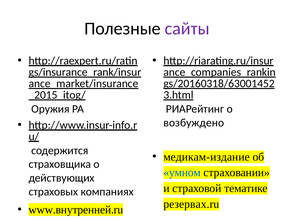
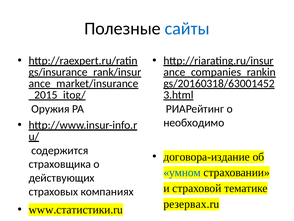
сайты colour: purple -> blue (187, 28)
возбуждено: возбуждено -> необходимо (194, 122)
медикам-издание: медикам-издание -> договора-издание (207, 156)
www.внутренней.ru: www.внутренней.ru -> www.статистики.ru (76, 209)
